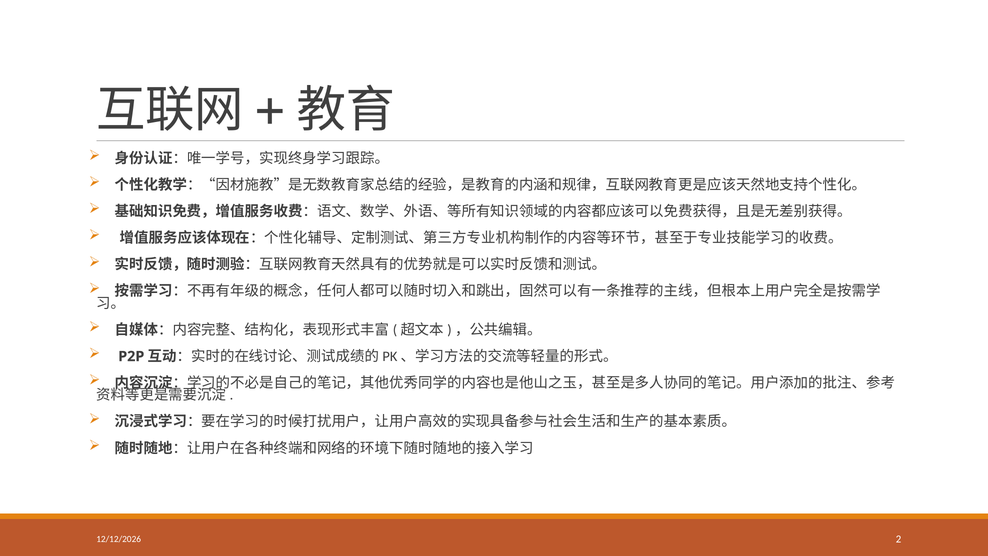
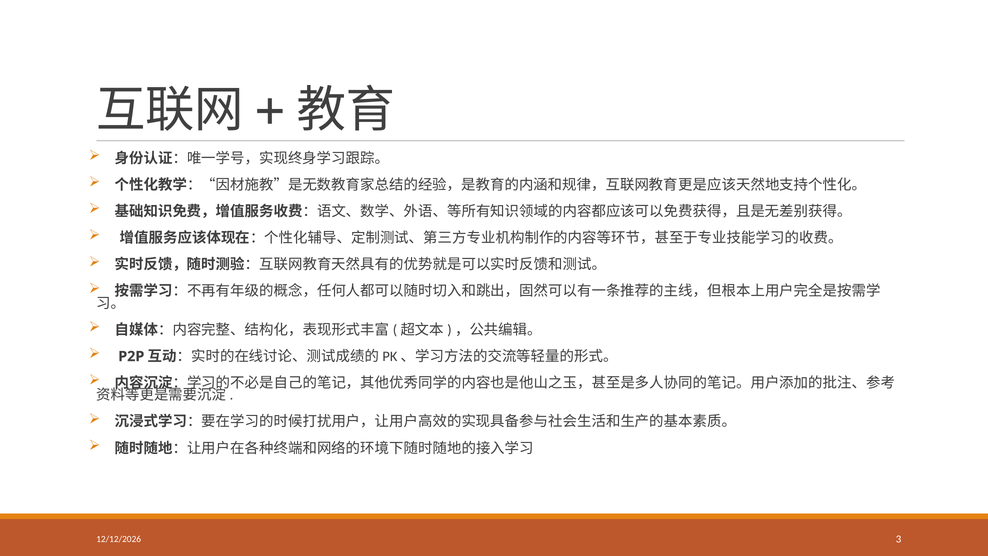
2: 2 -> 3 (898, 539)
